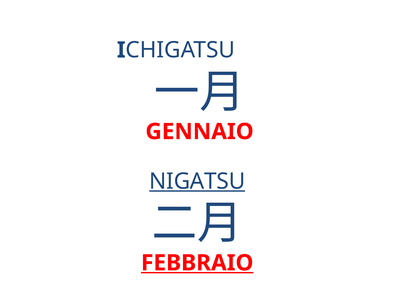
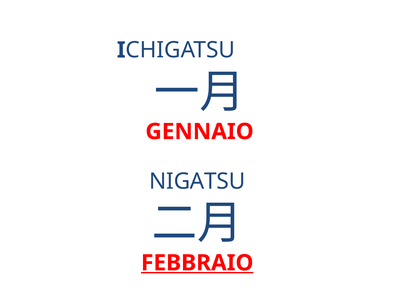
NIGATSU underline: present -> none (197, 181)
